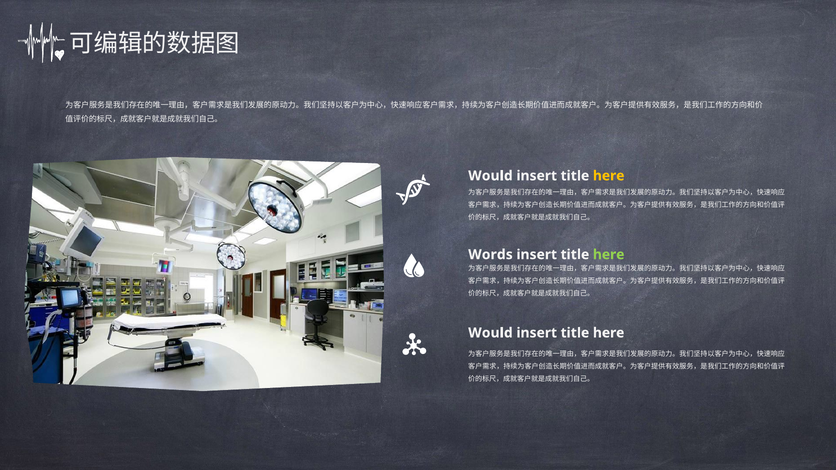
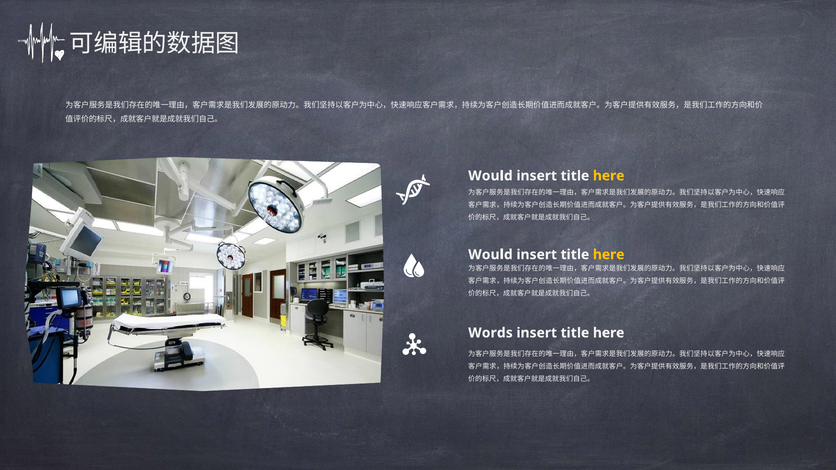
Words: Words -> Would (490, 255)
here colour: light green -> yellow (609, 255)
Would: Would -> Words (490, 333)
